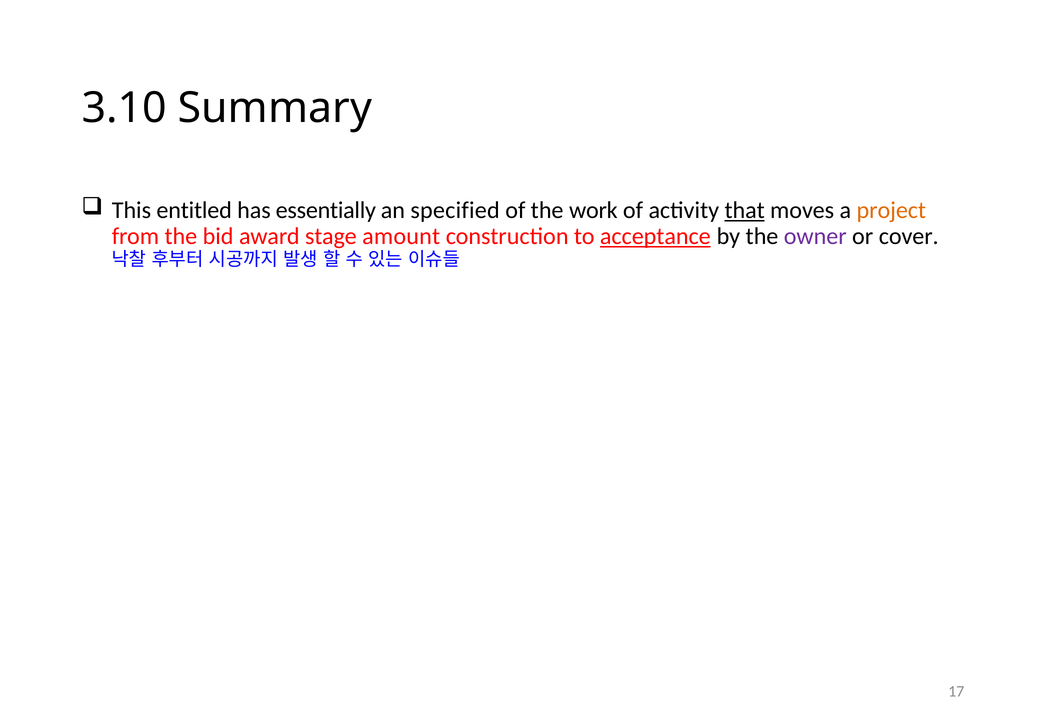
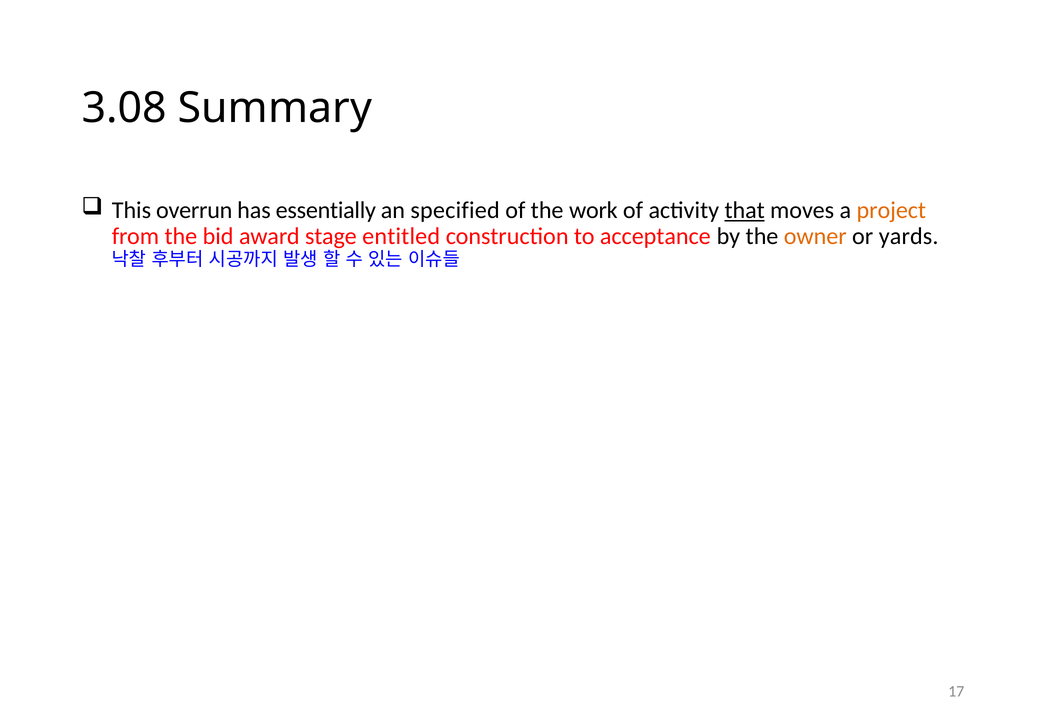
3.10: 3.10 -> 3.08 (124, 108)
entitled: entitled -> overrun (194, 210)
amount: amount -> entitled (401, 237)
acceptance underline: present -> none (655, 237)
owner colour: purple -> orange (815, 237)
cover: cover -> yards (909, 237)
